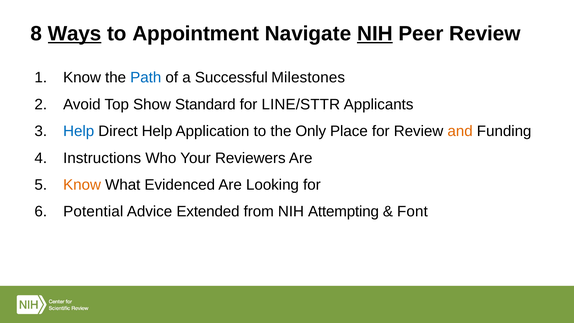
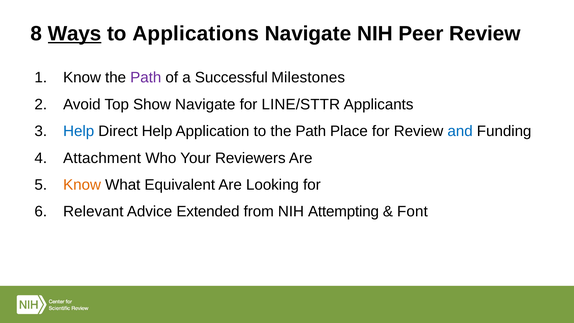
Appointment: Appointment -> Applications (196, 34)
NIH underline: present -> none (375, 34)
Path colour: blue -> purple (146, 78)
Show Standard: Standard -> Navigate (205, 104)
to the Only: Only -> Path (311, 131)
and colour: orange -> blue (460, 131)
Instructions: Instructions -> Attachment (102, 158)
Evidenced: Evidenced -> Equivalent (180, 185)
Potential: Potential -> Relevant (93, 212)
